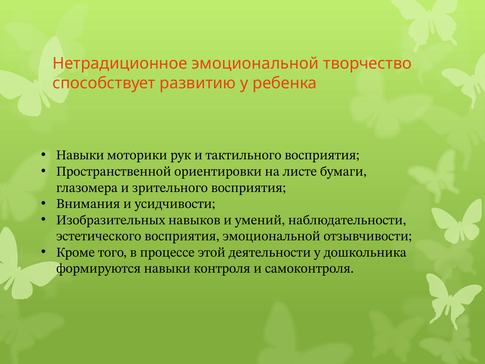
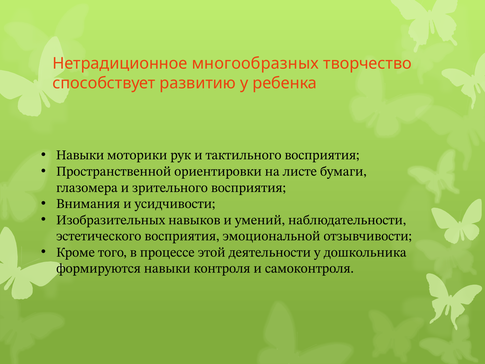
Нетрадиционное эмоциональной: эмоциональной -> многообразных (255, 64)
